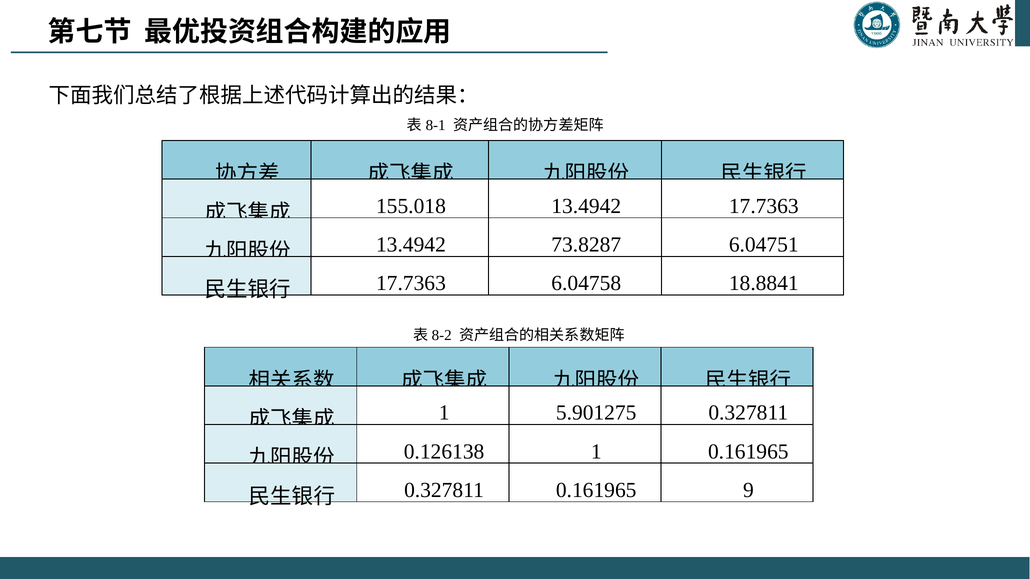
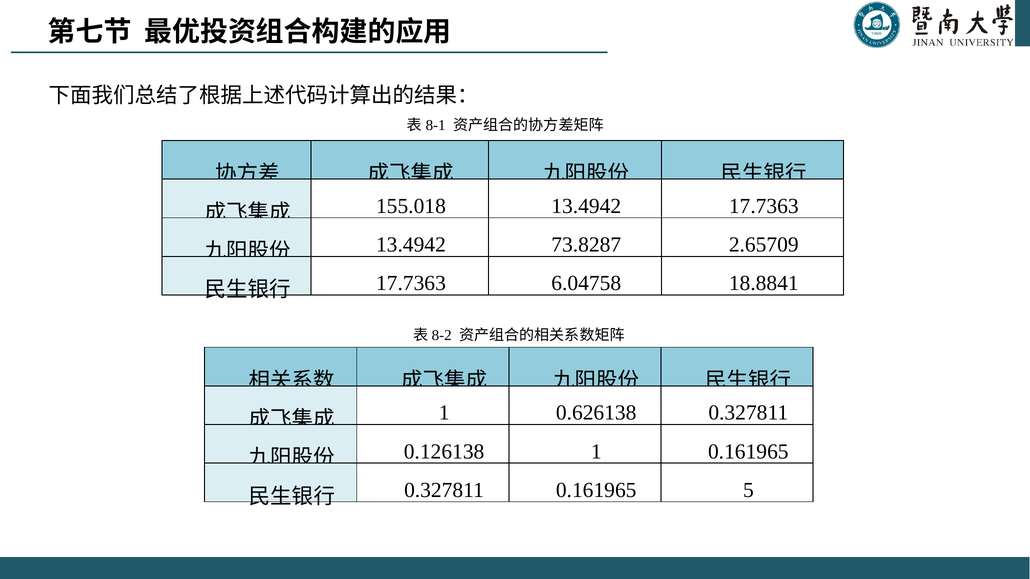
6.04751: 6.04751 -> 2.65709 (764, 245)
5.901275: 5.901275 -> 0.626138 (596, 413)
9: 9 -> 5 (748, 491)
